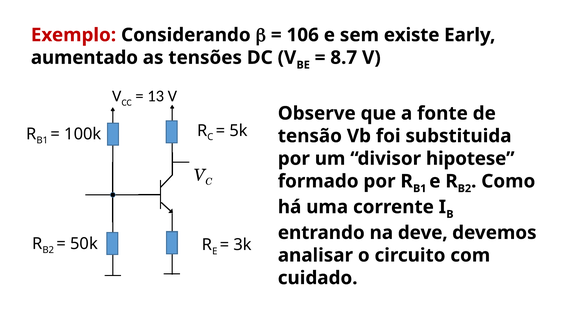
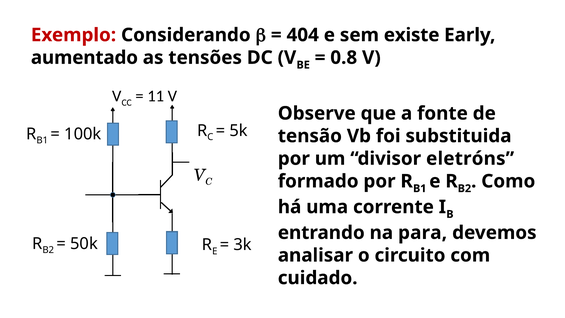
106: 106 -> 404 (303, 35)
8.7: 8.7 -> 0.8 (344, 58)
13: 13 -> 11 (156, 96)
hipotese: hipotese -> eletróns (470, 159)
deve: deve -> para (423, 233)
